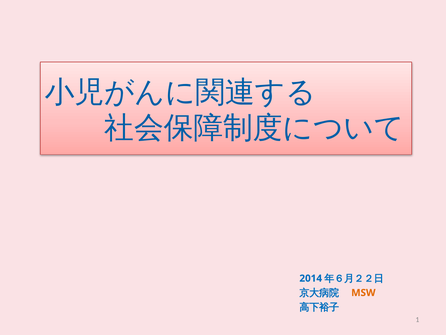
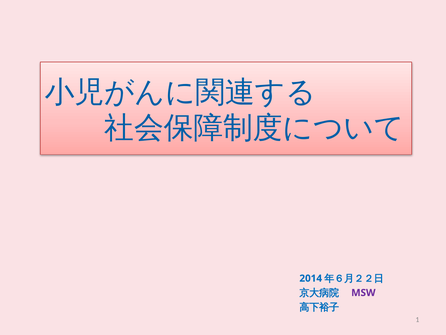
MSW colour: orange -> purple (363, 292)
